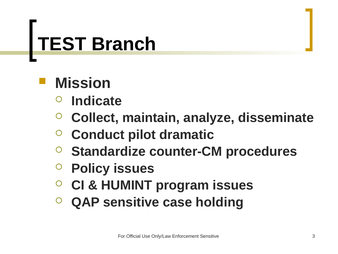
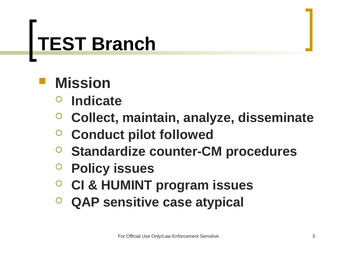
dramatic: dramatic -> followed (187, 134)
holding: holding -> atypical (220, 202)
